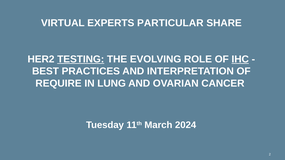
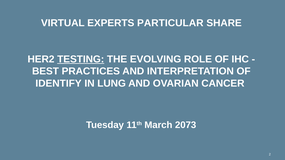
IHC underline: present -> none (240, 59)
REQUIRE: REQUIRE -> IDENTIFY (59, 83)
2024: 2024 -> 2073 (186, 125)
